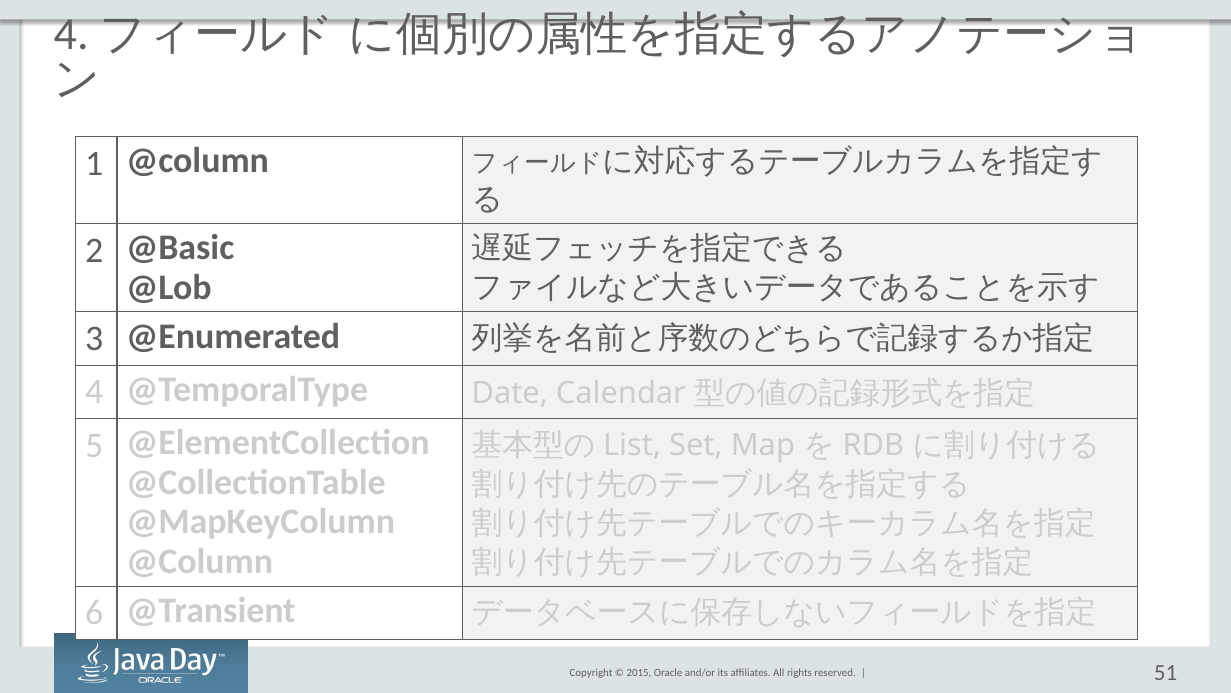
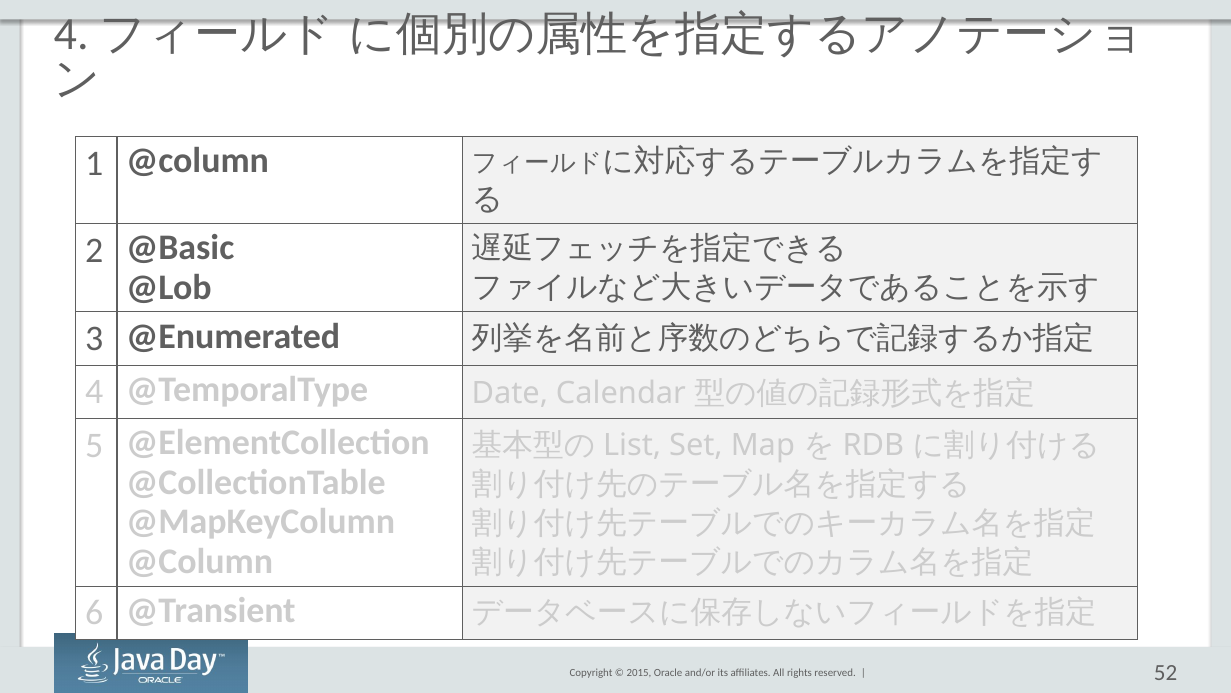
51: 51 -> 52 (1166, 673)
